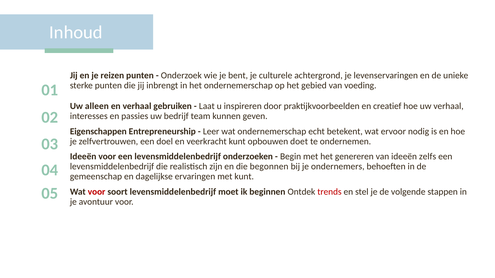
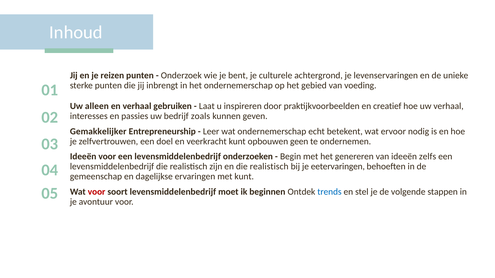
team: team -> zoals (201, 116)
Eigenschappen: Eigenschappen -> Gemakkelijker (98, 132)
doet: doet -> geen (299, 142)
en die begonnen: begonnen -> realistisch (269, 167)
ondernemers: ondernemers -> eetervaringen (338, 167)
trends colour: red -> blue (329, 192)
